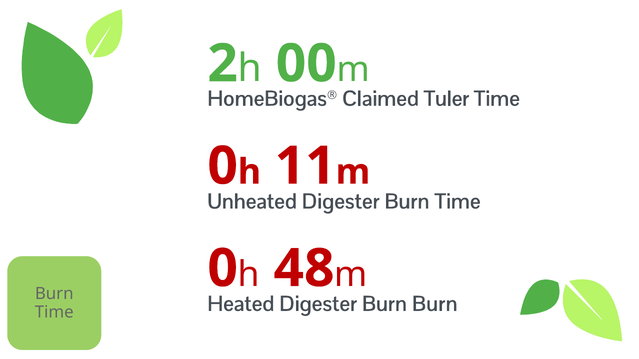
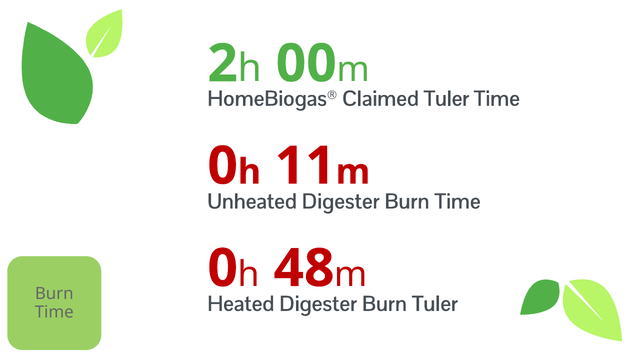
Burn Burn: Burn -> Tuler (435, 304)
